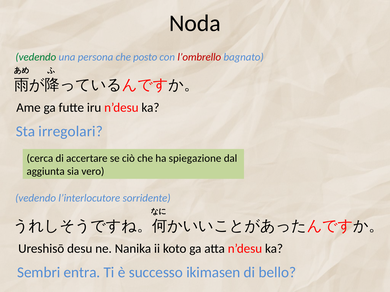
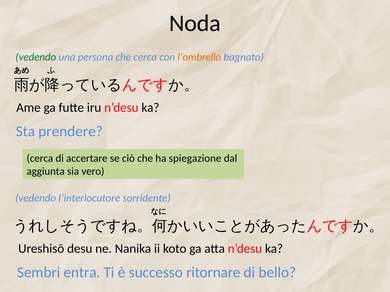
che posto: posto -> cerca (145, 57)
l’ombrello colour: red -> orange (199, 57)
irregolari: irregolari -> prendere (71, 131)
ikimasen: ikimasen -> ritornare (213, 273)
